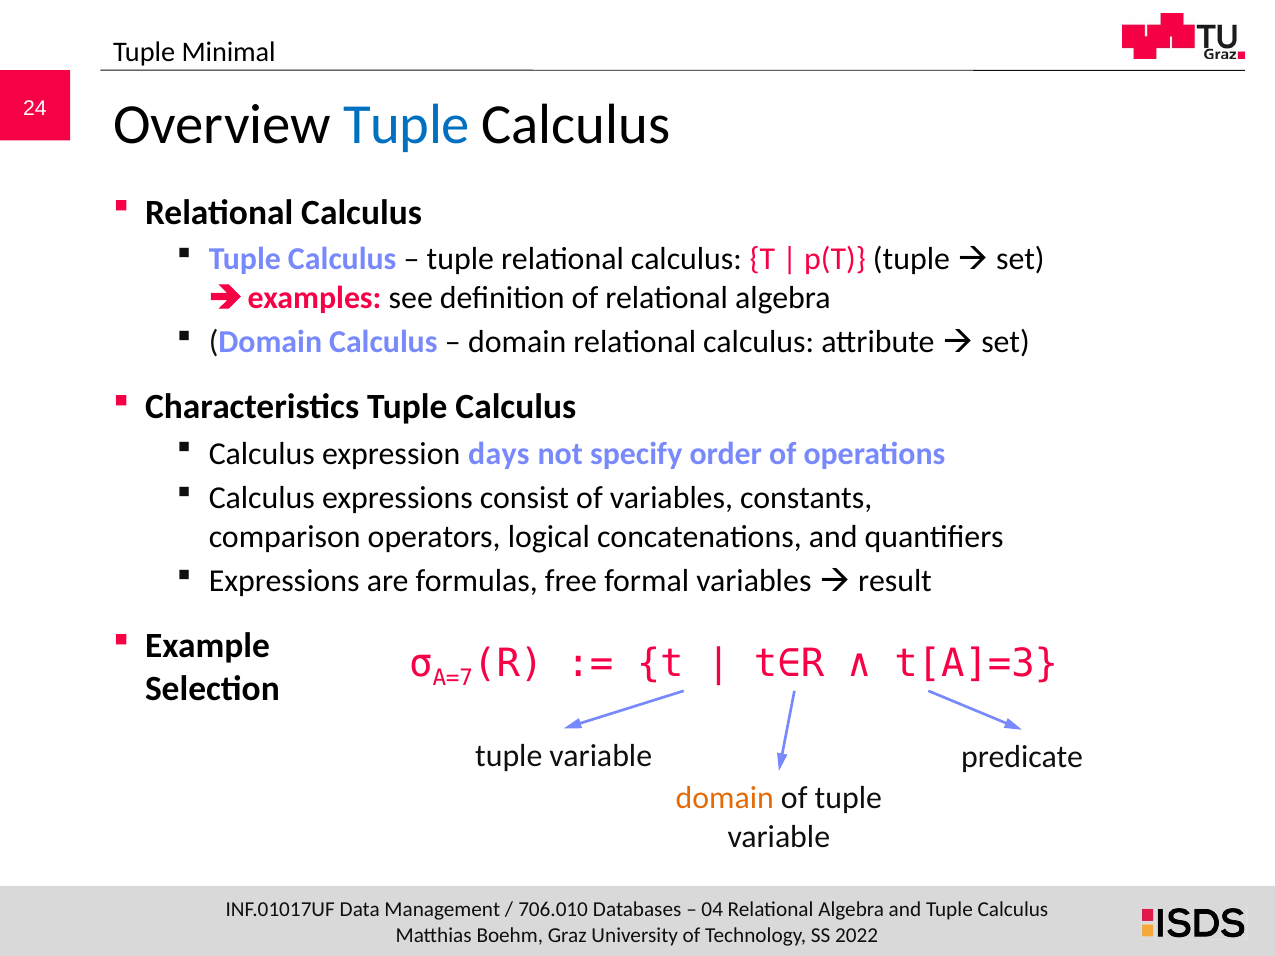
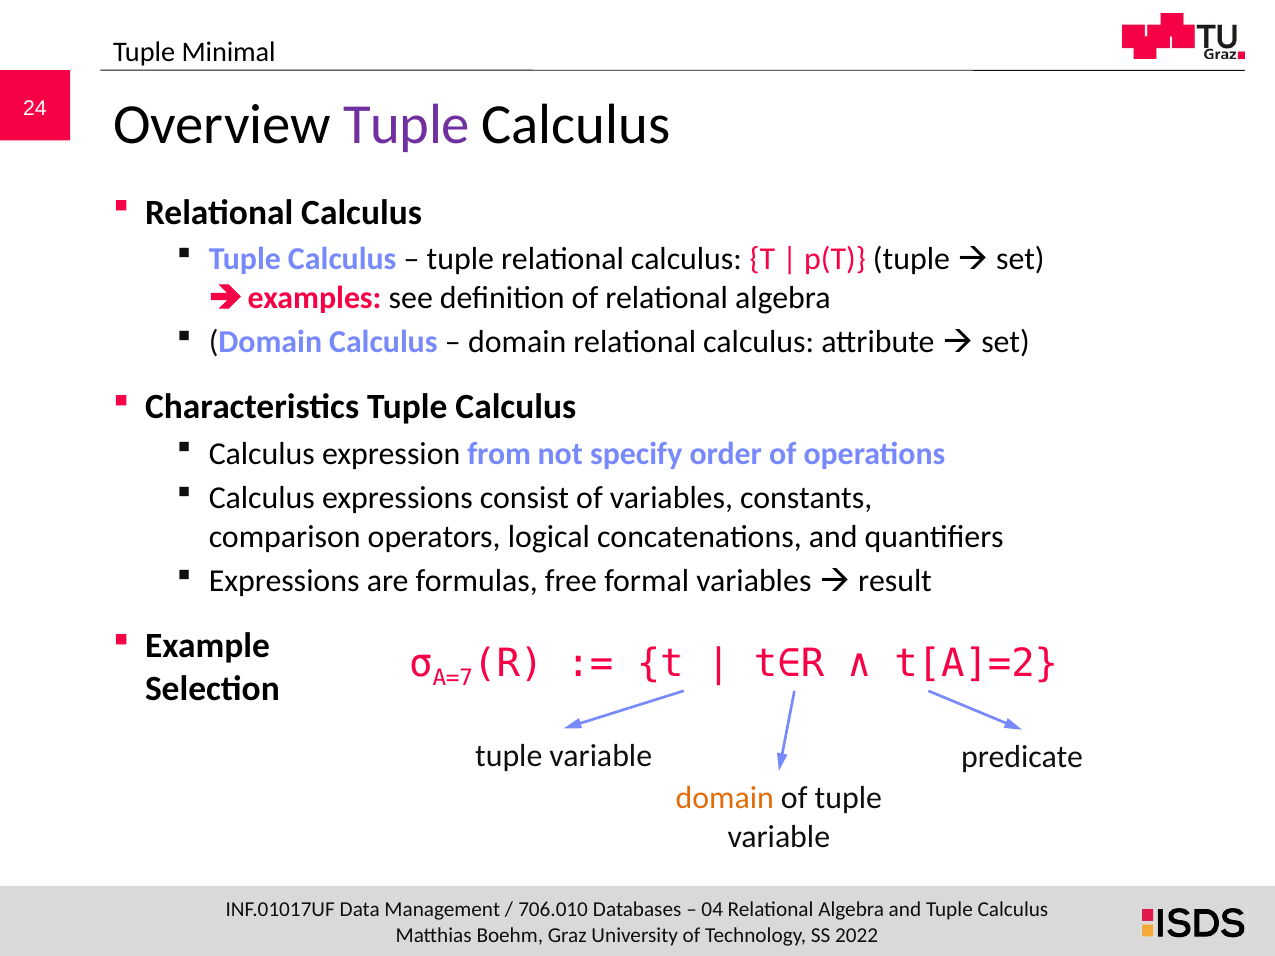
Tuple colour: blue -> purple (407, 125)
days: days -> from (499, 454)
t[A]=3: t[A]=3 -> t[A]=2 (976, 663)
